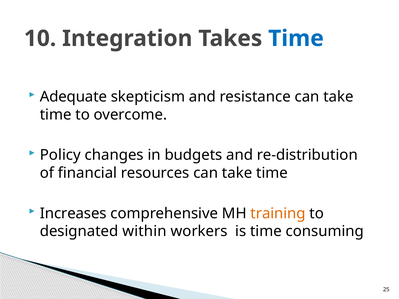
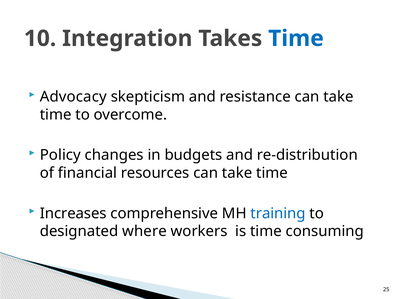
Adequate: Adequate -> Advocacy (73, 97)
training colour: orange -> blue (278, 214)
within: within -> where (144, 231)
